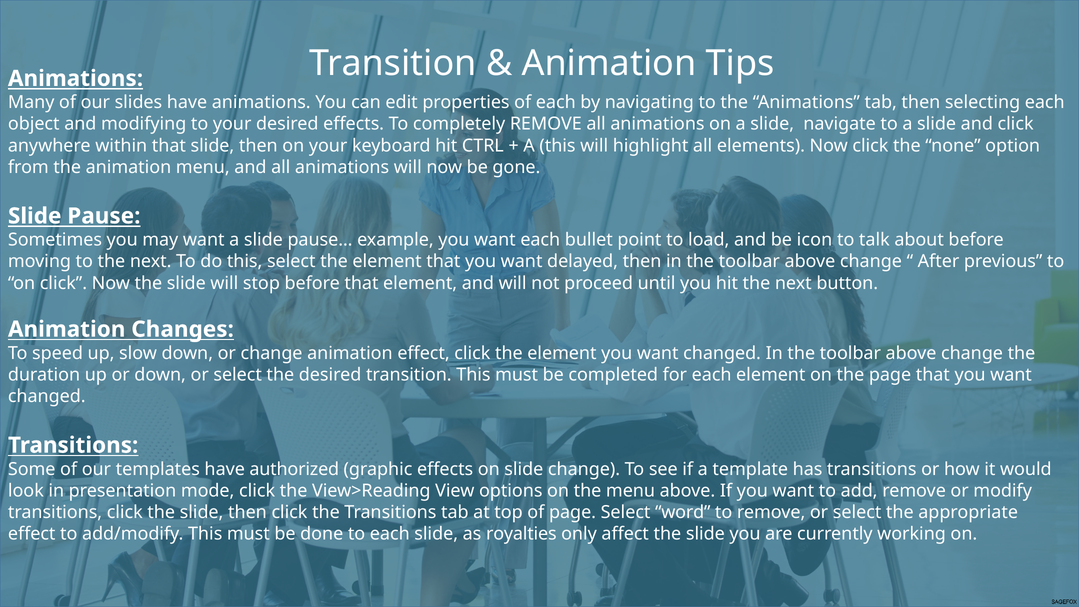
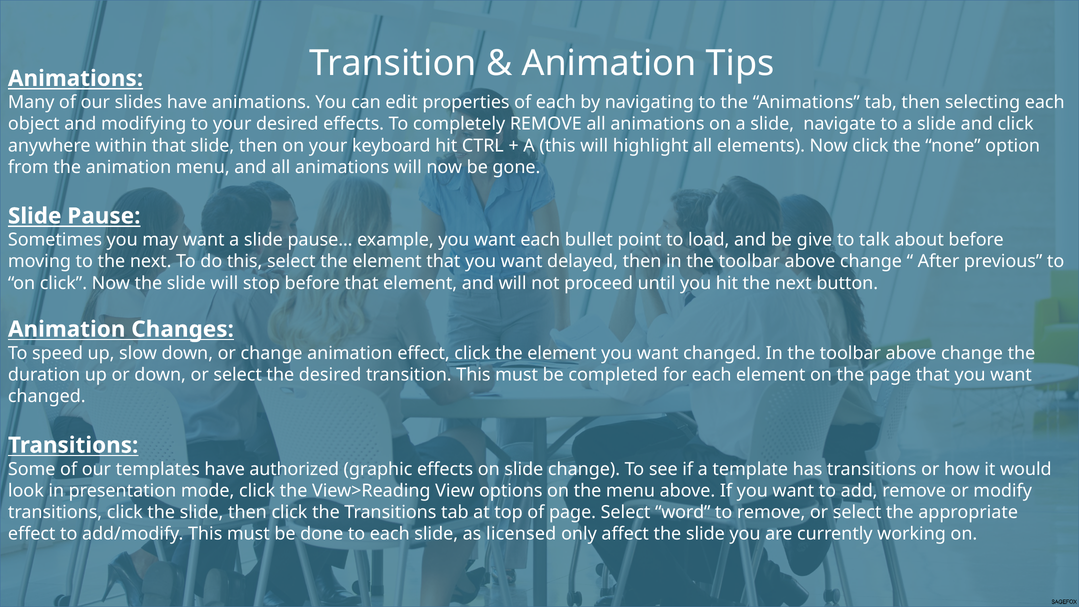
icon: icon -> give (814, 240)
royalties: royalties -> licensed (521, 534)
